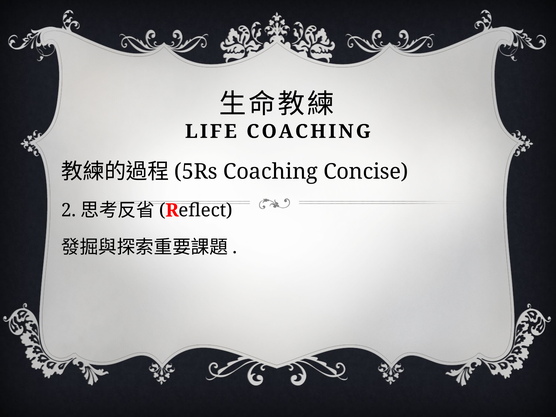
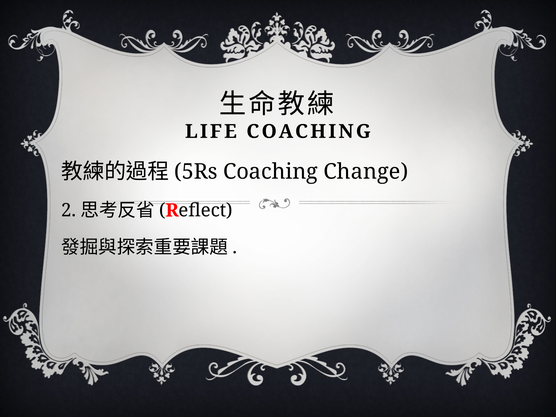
Concise: Concise -> Change (366, 172)
